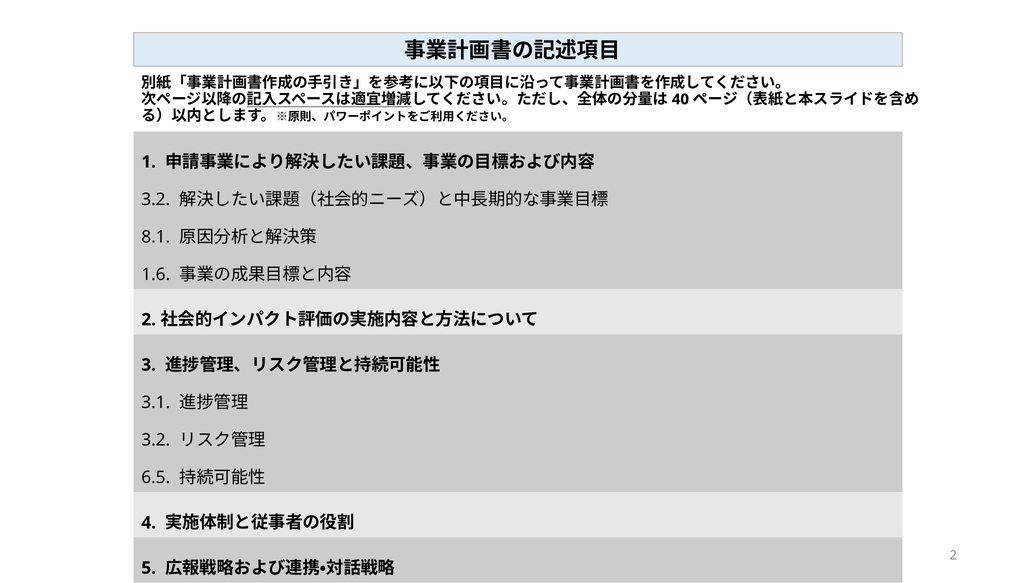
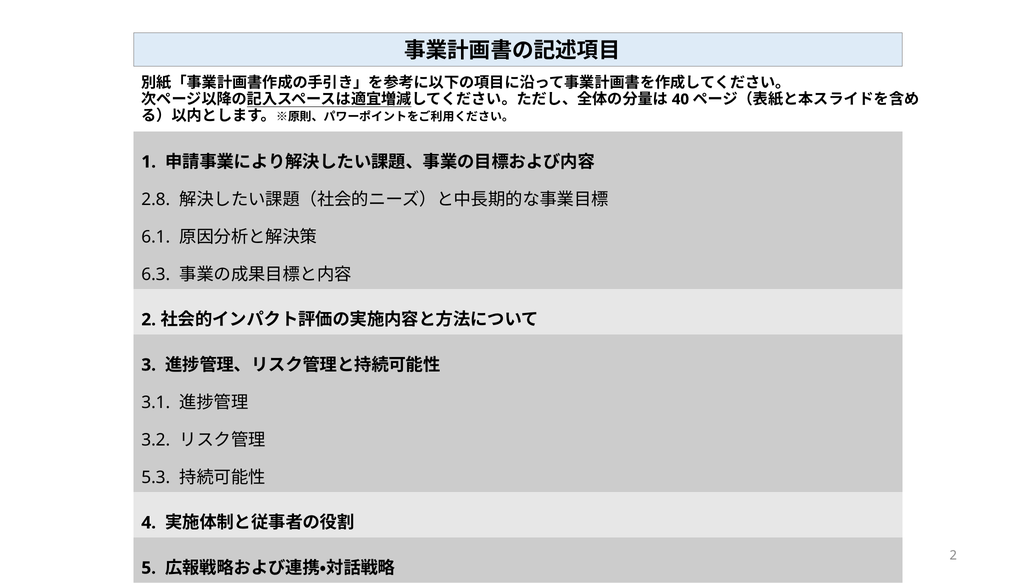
3.2: 3.2 -> 2.8 (156, 199)
8.1: 8.1 -> 6.1 (156, 237)
1.6: 1.6 -> 6.3 (156, 274)
6.5: 6.5 -> 5.3 (156, 477)
